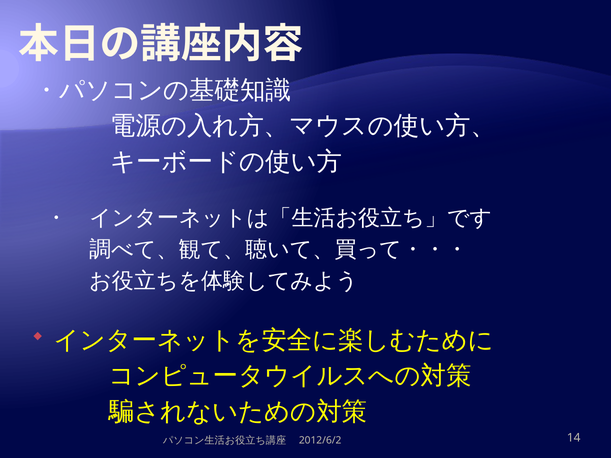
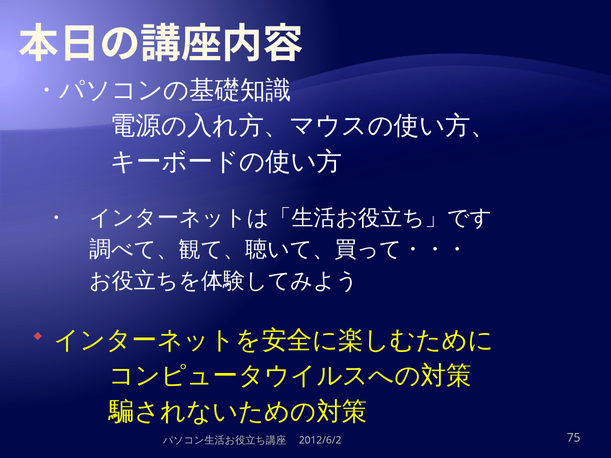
14: 14 -> 75 (574, 438)
